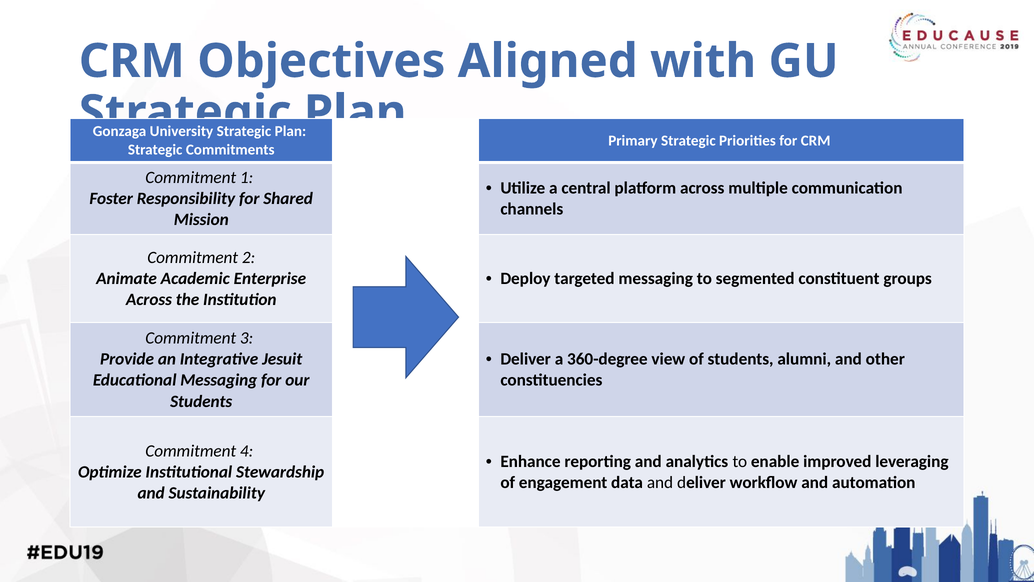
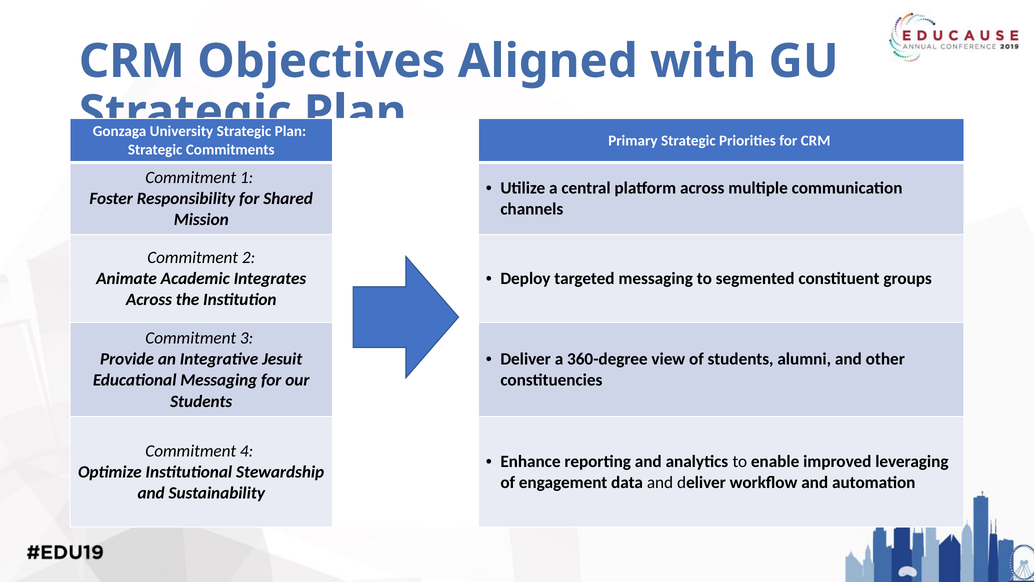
Enterprise: Enterprise -> Integrates (270, 278)
